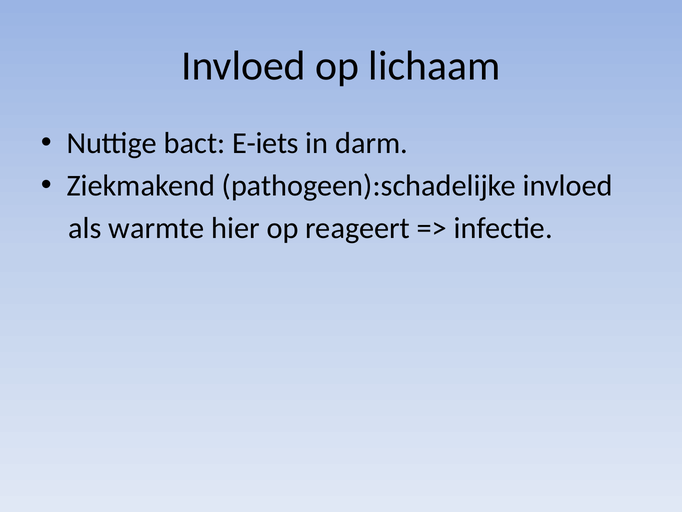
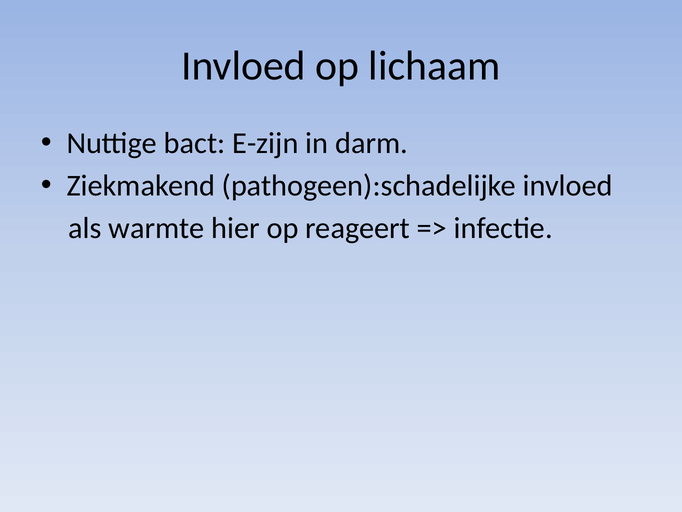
E-iets: E-iets -> E-zijn (265, 143)
